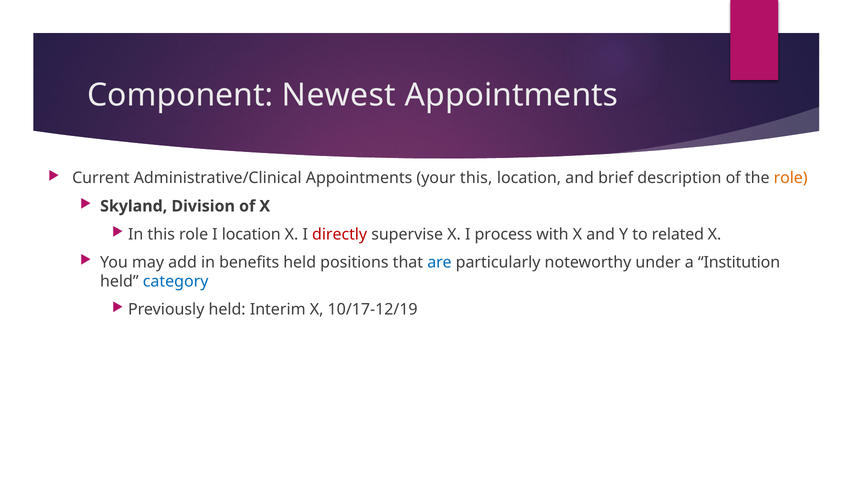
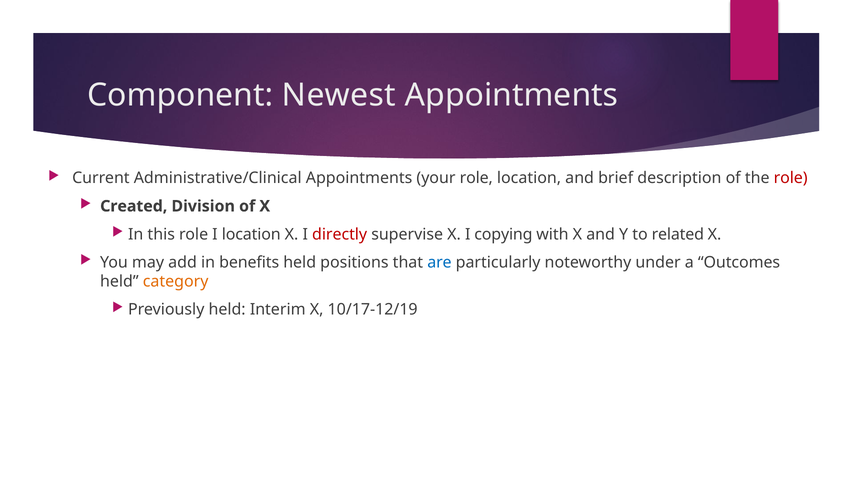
your this: this -> role (476, 178)
role colour: orange -> red (791, 178)
Skyland: Skyland -> Created (134, 206)
process: process -> copying (503, 234)
Institution: Institution -> Outcomes (739, 262)
category colour: blue -> orange (176, 281)
